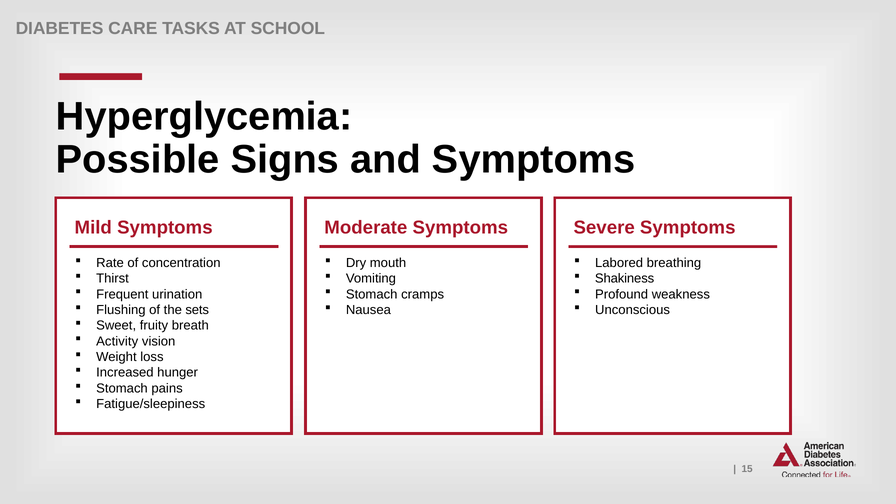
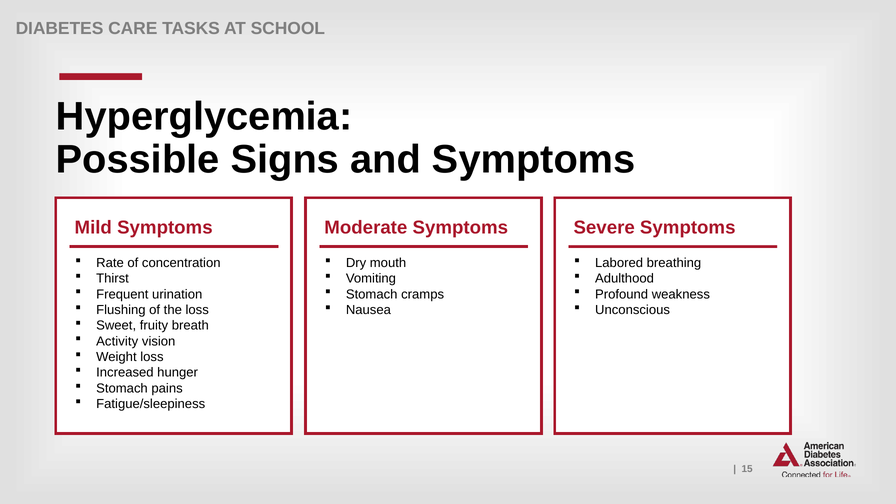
Shakiness: Shakiness -> Adulthood (625, 279)
the sets: sets -> loss (197, 310)
